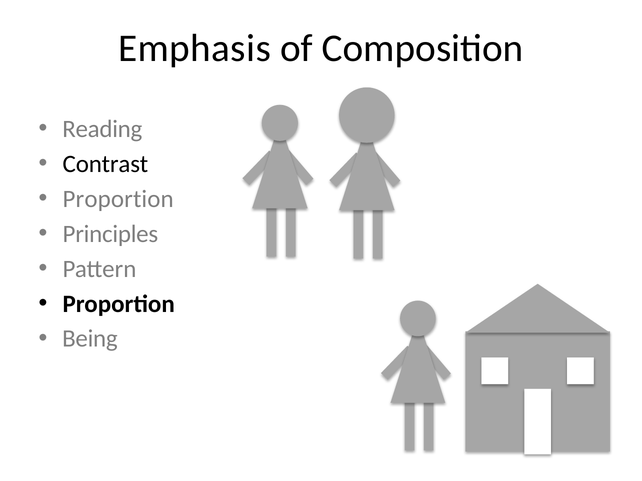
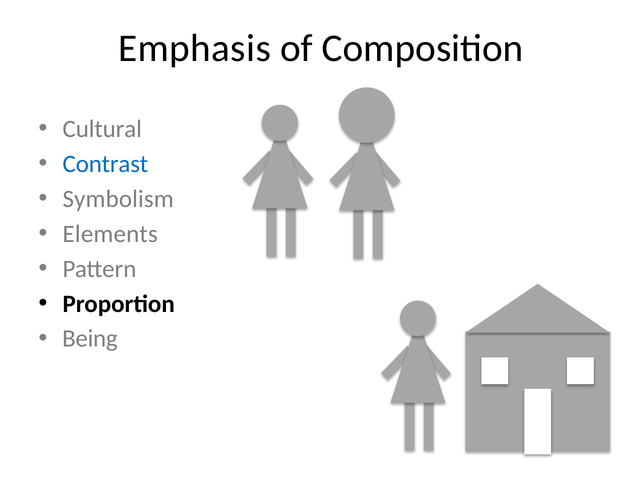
Reading: Reading -> Cultural (102, 129)
Contrast colour: black -> blue (105, 164)
Proportion: Proportion -> Symbolism (118, 199)
Principles: Principles -> Elements (110, 234)
